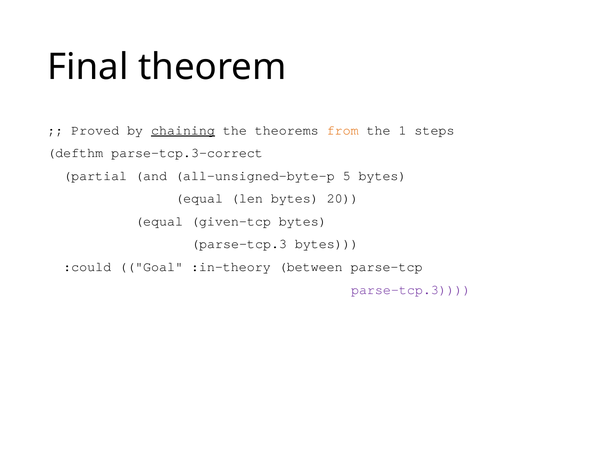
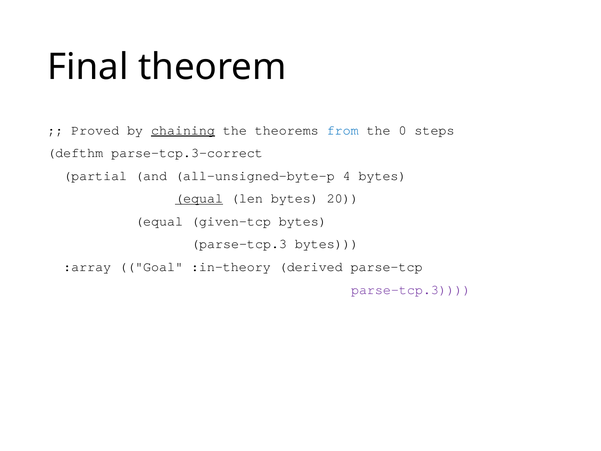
from colour: orange -> blue (343, 130)
1: 1 -> 0 (403, 130)
5: 5 -> 4 (347, 176)
equal underline: none -> present (199, 198)
:could: :could -> :array (87, 267)
between: between -> derived (311, 267)
